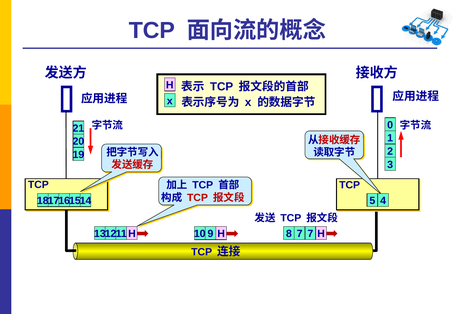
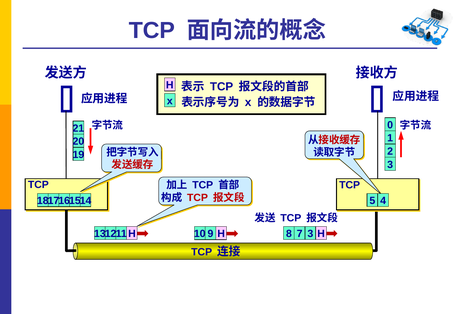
7 7: 7 -> 3 (310, 233)
